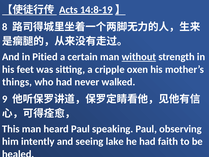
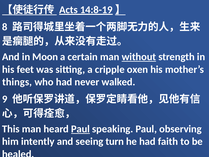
Pitied: Pitied -> Moon (45, 57)
Paul underline: none -> present (80, 129)
lake: lake -> turn (115, 141)
